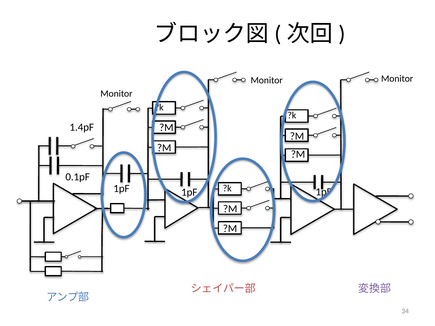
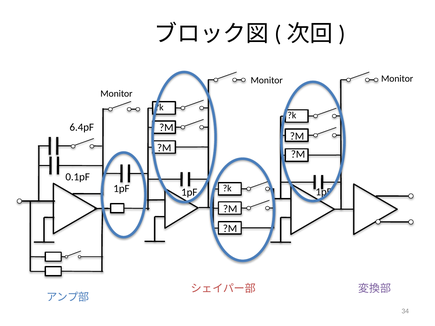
1.4pF: 1.4pF -> 6.4pF (82, 127)
